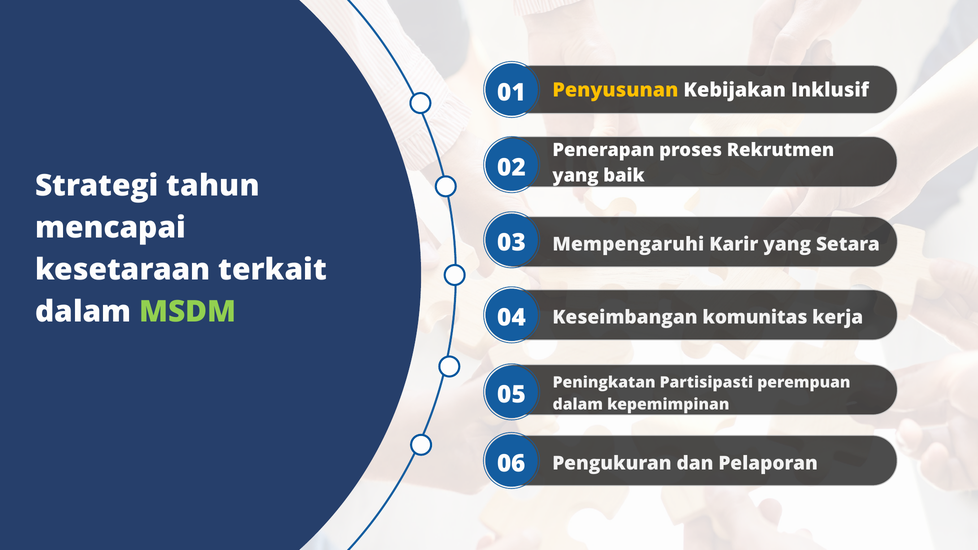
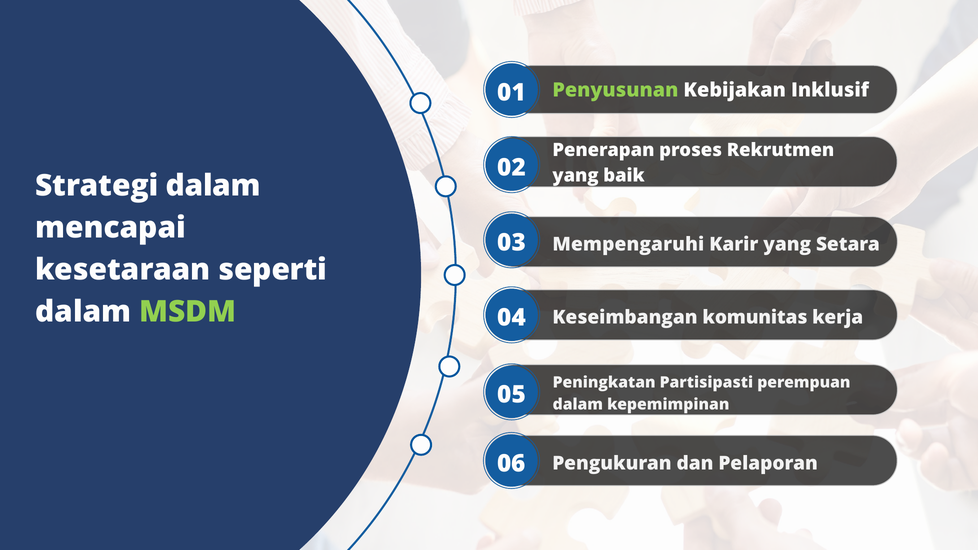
Penyusunan colour: yellow -> light green (615, 90)
Strategi tahun: tahun -> dalam (213, 186)
terkait: terkait -> seperti (273, 270)
